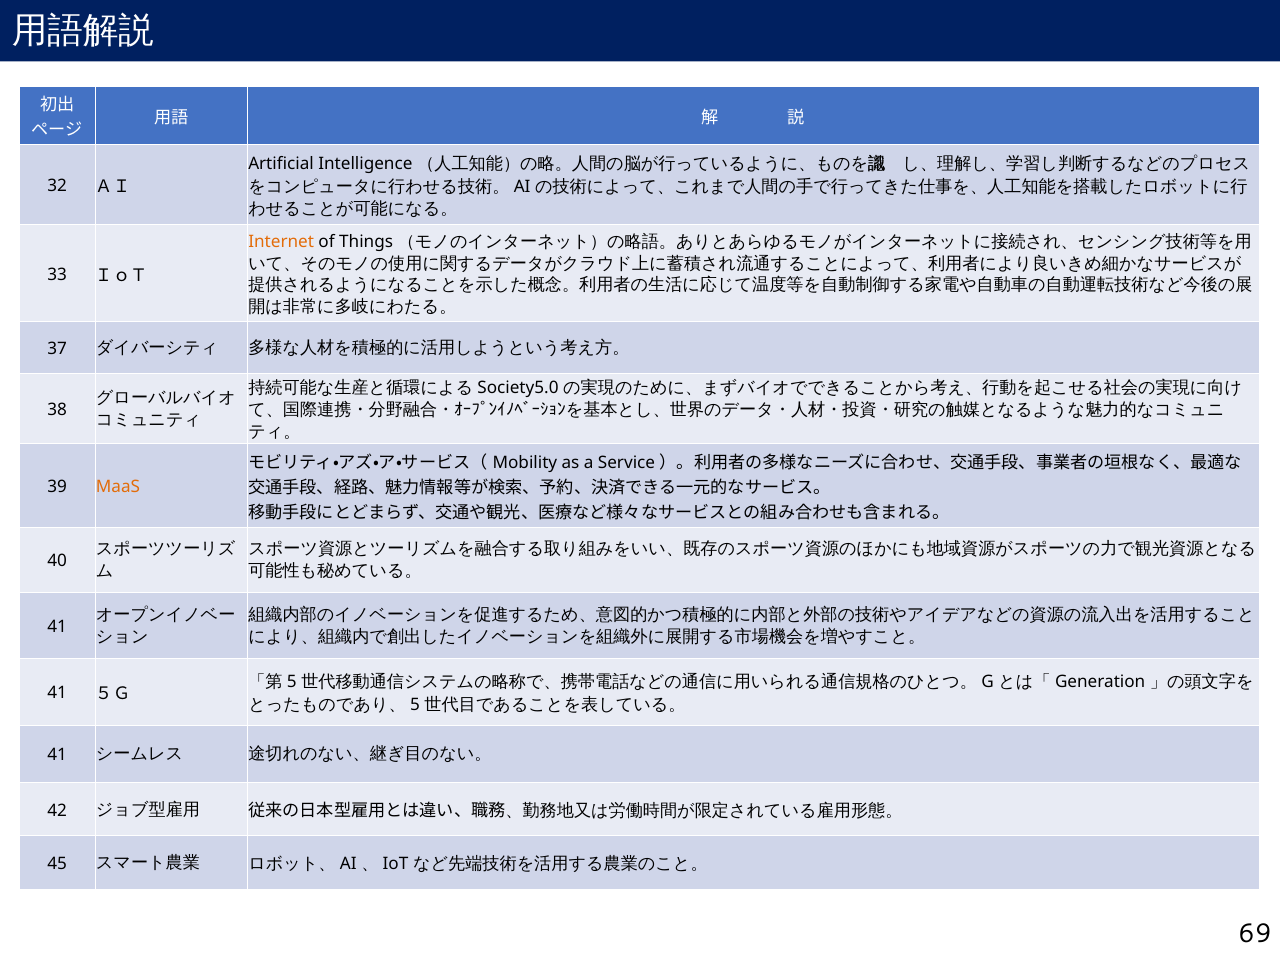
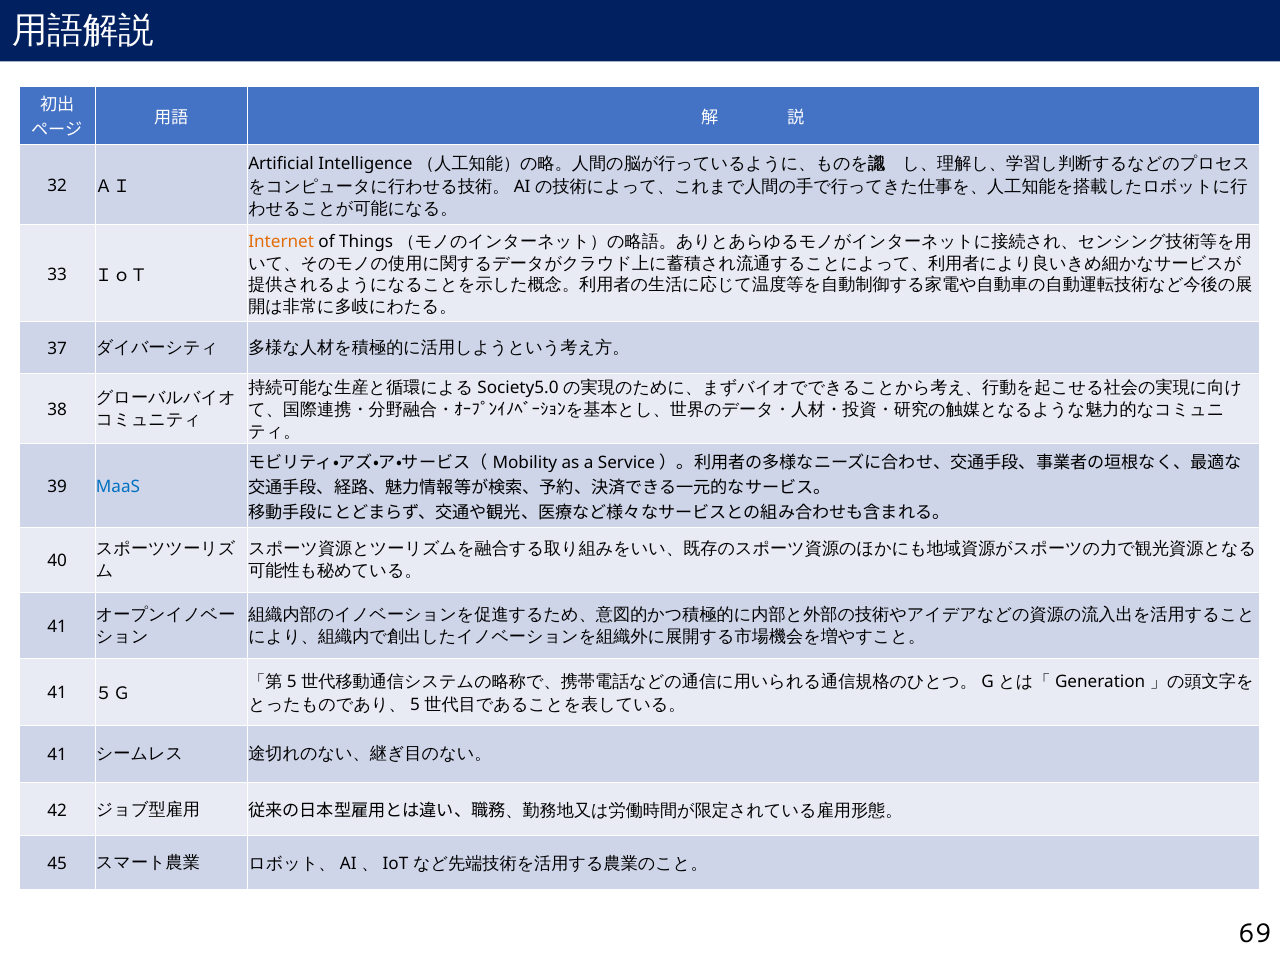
MaaS colour: orange -> blue (118, 487)
